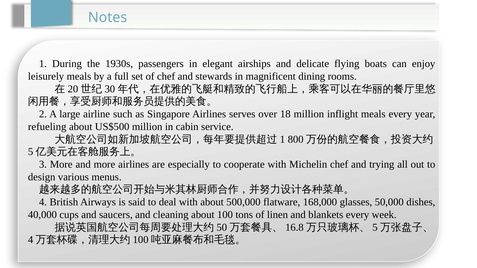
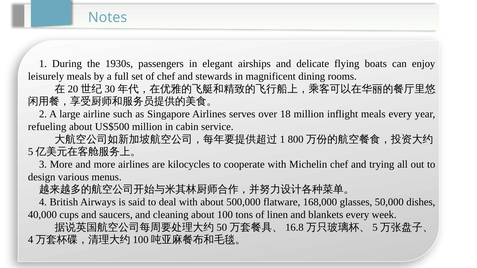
especially: especially -> kilocycles (189, 165)
